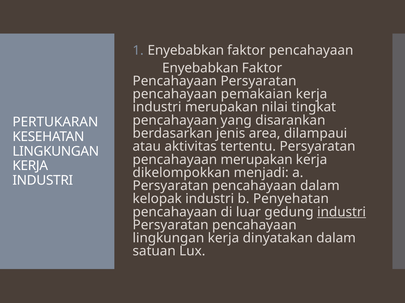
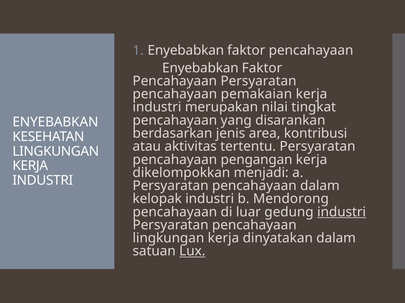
PERTUKARAN: PERTUKARAN -> ENYEBABKAN (55, 122)
dilampaui: dilampaui -> kontribusi (316, 134)
pencahayaan merupakan: merupakan -> pengangan (257, 160)
Penyehatan: Penyehatan -> Mendorong (291, 199)
Lux underline: none -> present (192, 252)
